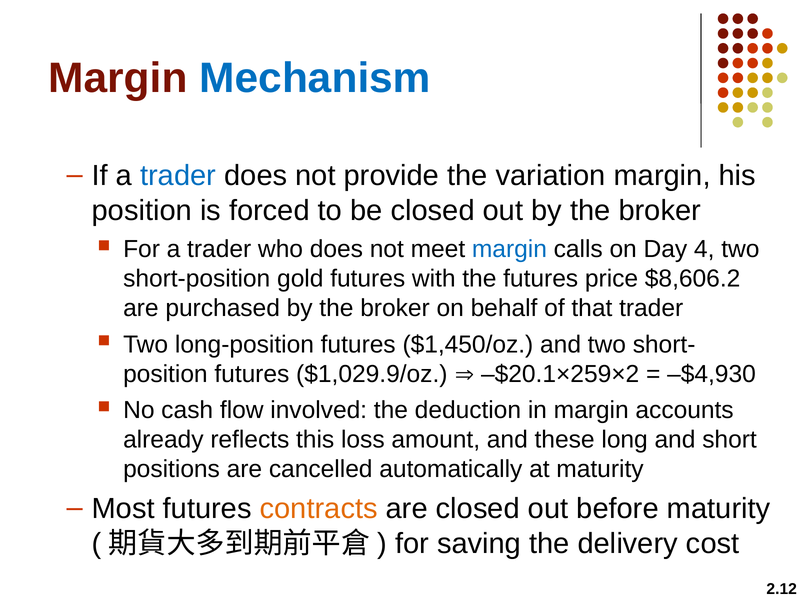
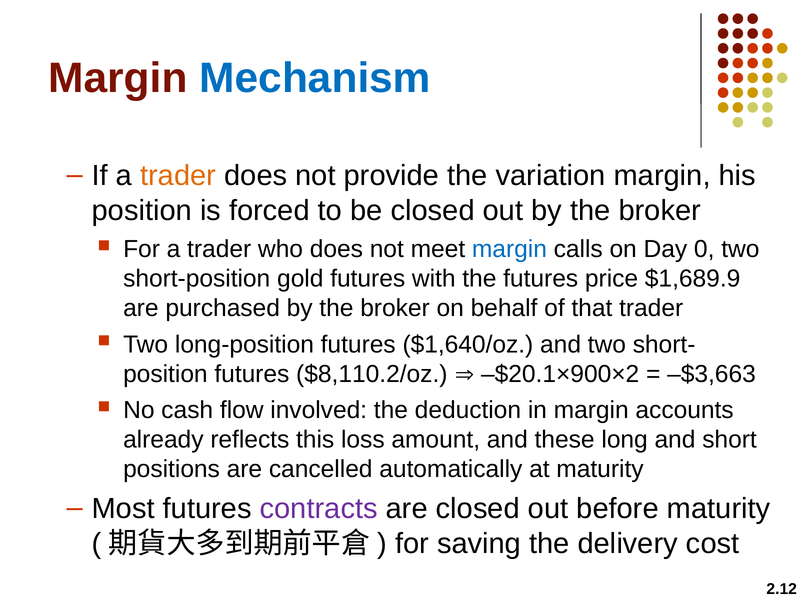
trader colour: blue -> orange (178, 176)
4: 4 -> 0 (704, 249)
$8,606.2: $8,606.2 -> $1,689.9 (693, 279)
$1,450/oz: $1,450/oz -> $1,640/oz (468, 344)
$1,029.9/oz: $1,029.9/oz -> $8,110.2/oz (372, 374)
–$20.1×259×2: –$20.1×259×2 -> –$20.1×900×2 (560, 374)
–$4,930: –$4,930 -> –$3,663 (711, 374)
contracts colour: orange -> purple (319, 508)
